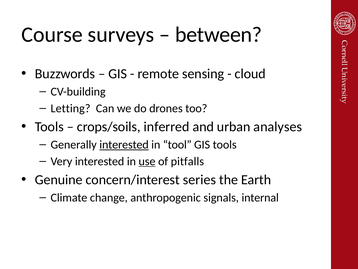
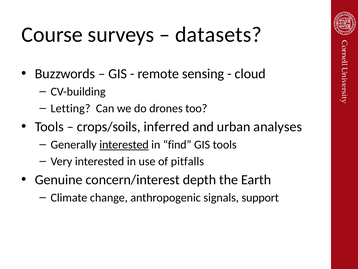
between: between -> datasets (218, 35)
tool: tool -> find (177, 144)
use underline: present -> none (147, 161)
series: series -> depth (199, 179)
internal: internal -> support (260, 197)
